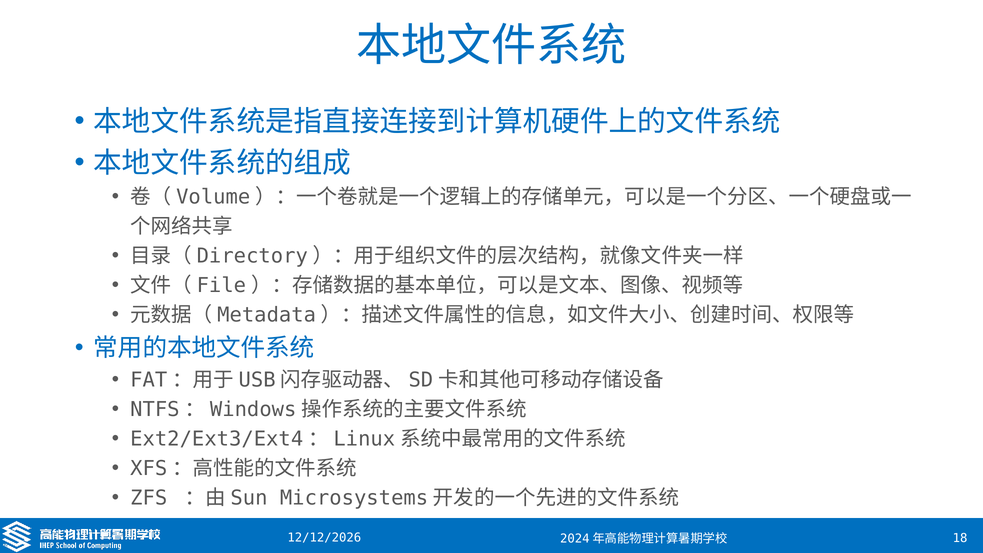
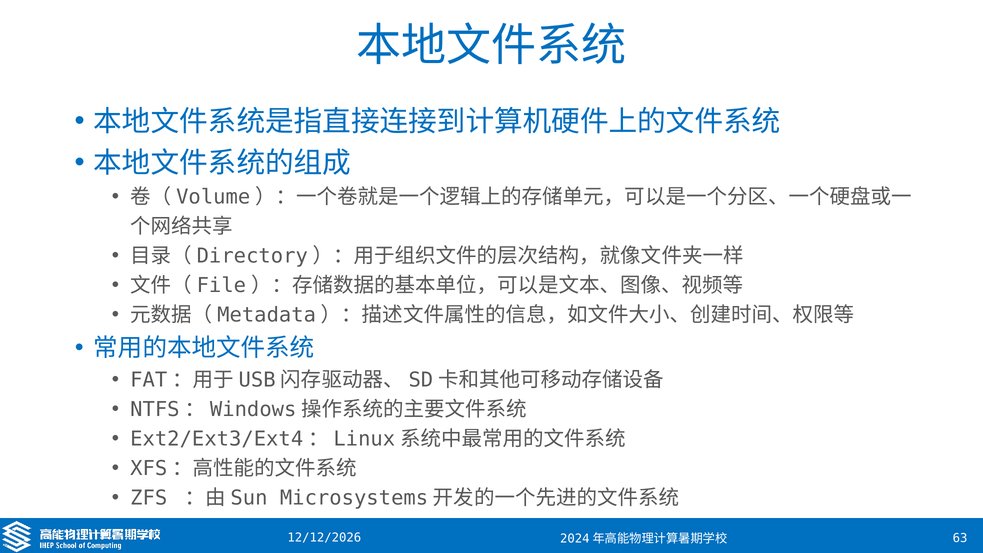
18: 18 -> 63 (960, 538)
